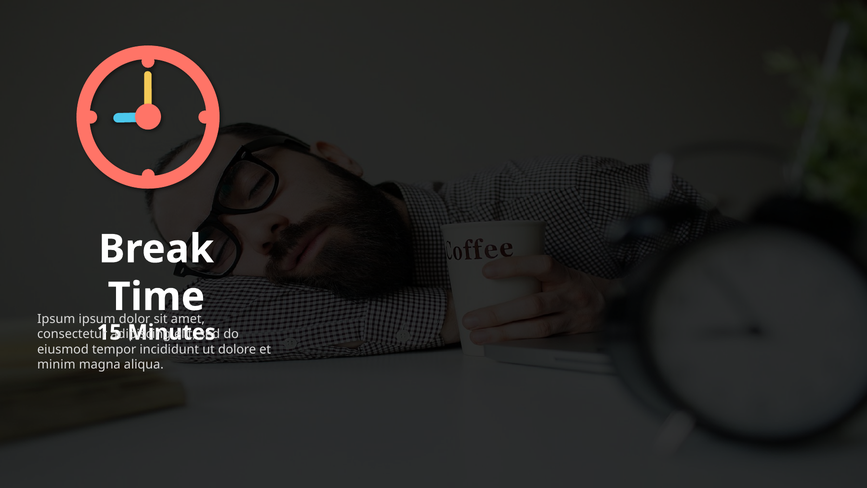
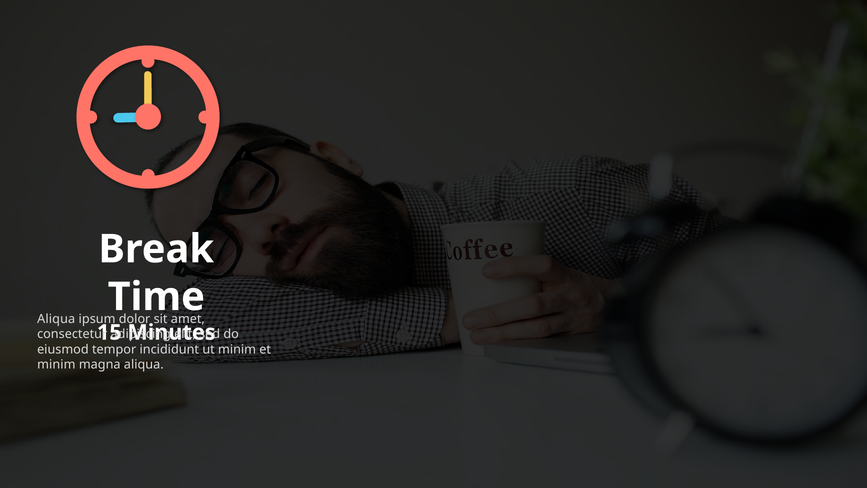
Ipsum: Ipsum -> Aliqua (56, 319)
dolore: dolore -> minim (237, 349)
